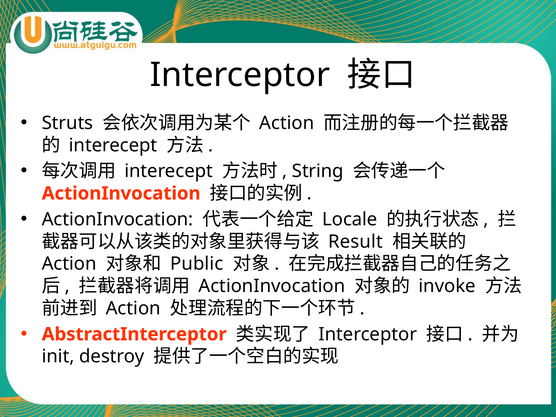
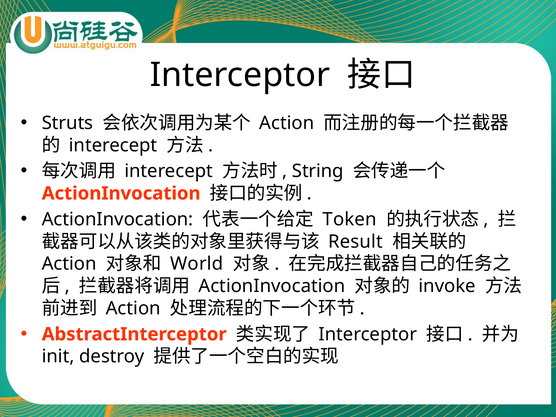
Locale: Locale -> Token (350, 219)
Public: Public -> World (197, 264)
